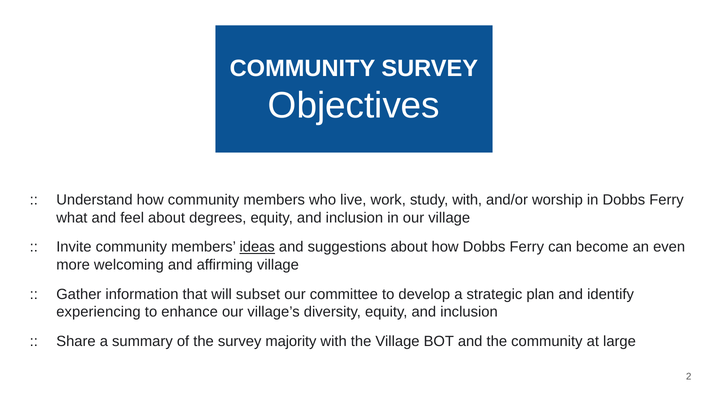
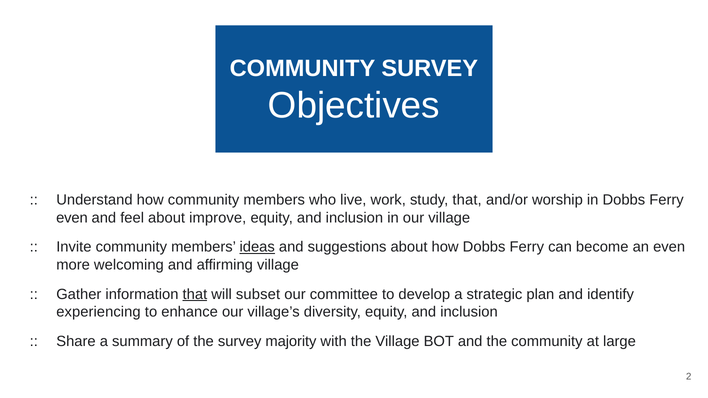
study with: with -> that (467, 200)
what: what -> even (72, 218)
degrees: degrees -> improve (218, 218)
that underline: none -> present (195, 294)
